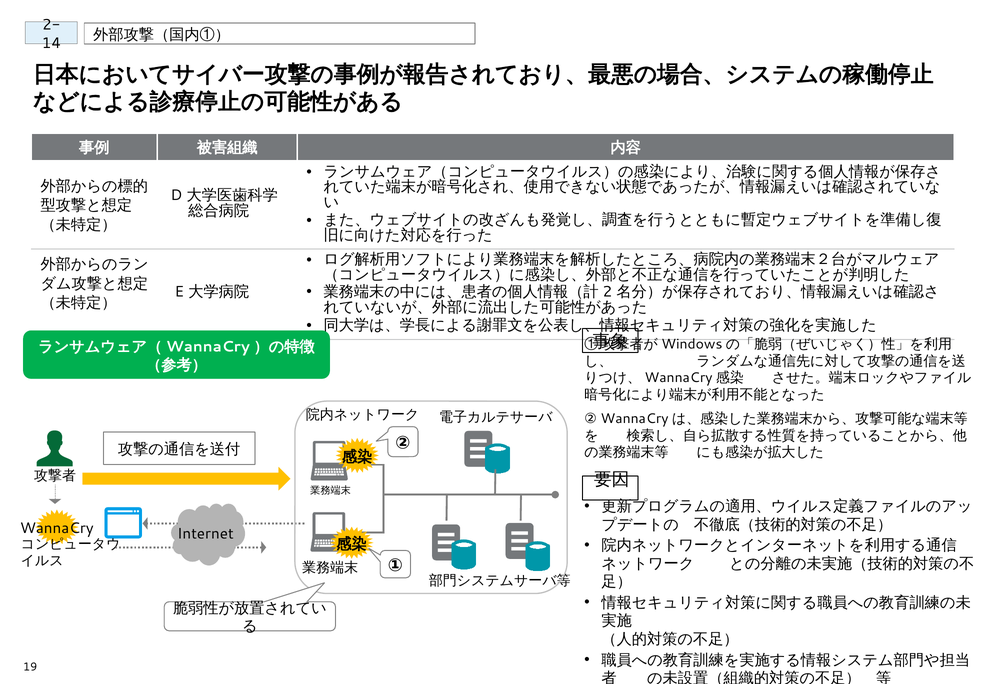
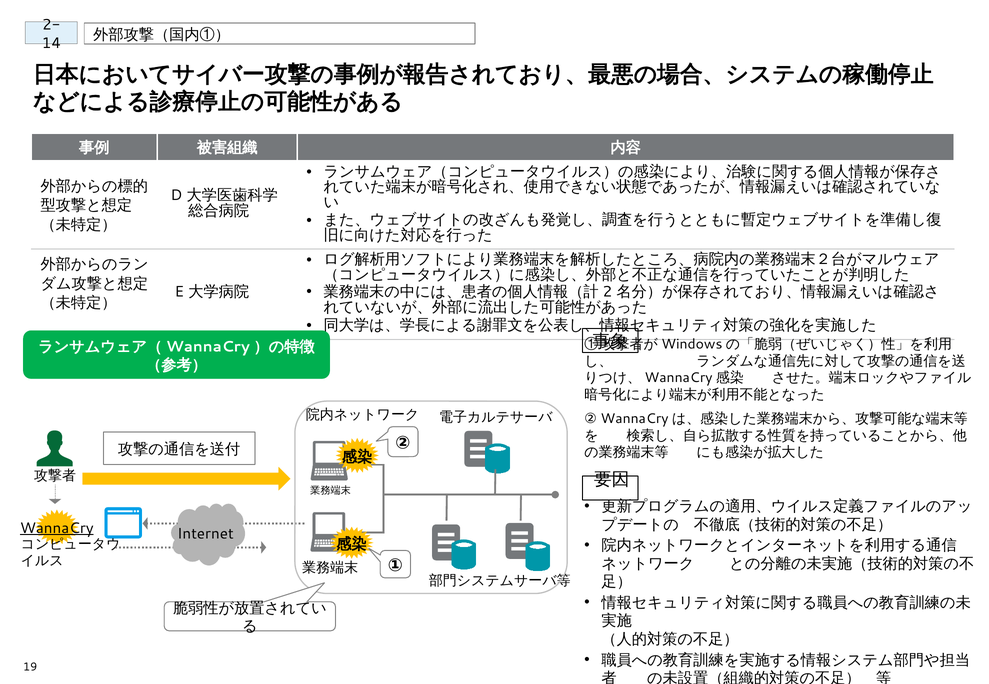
WannaCry underline: none -> present (57, 529)
